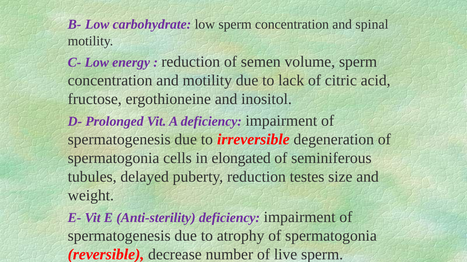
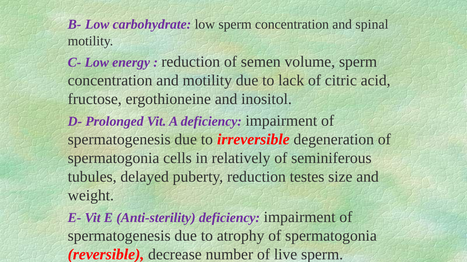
elongated: elongated -> relatively (241, 159)
